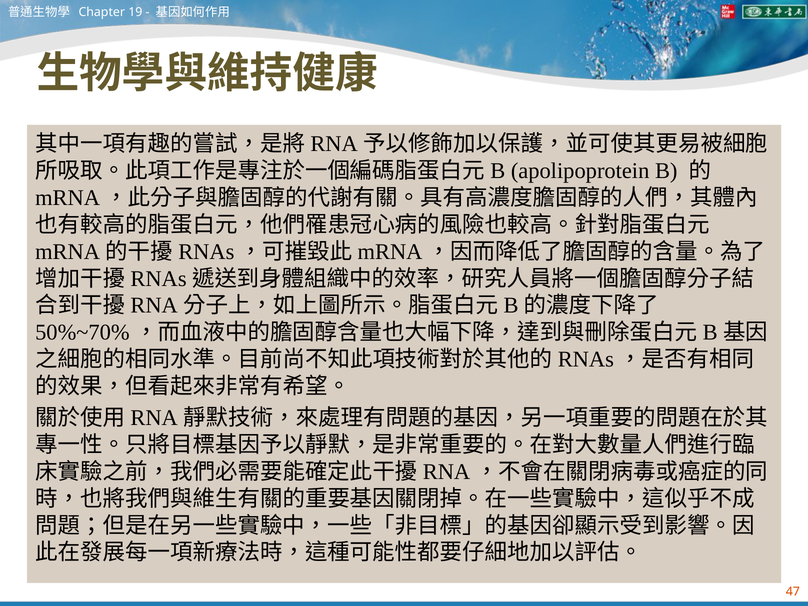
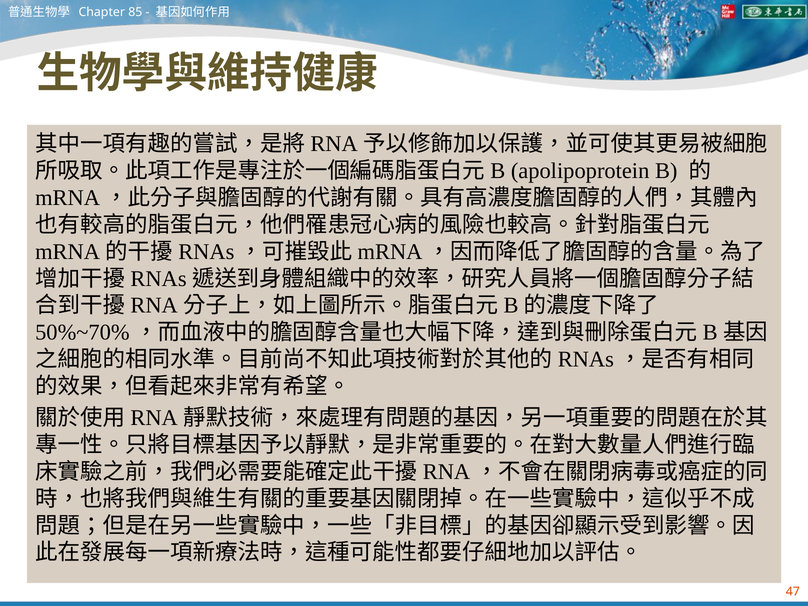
19: 19 -> 85 (135, 12)
